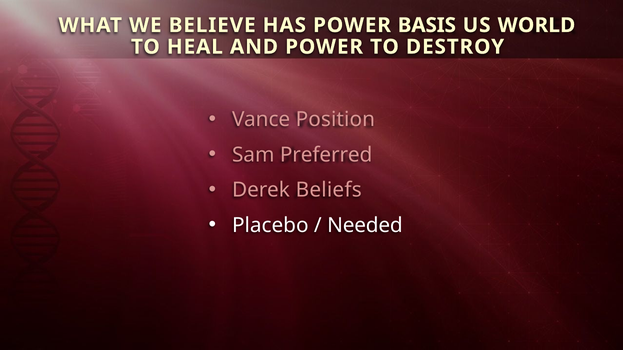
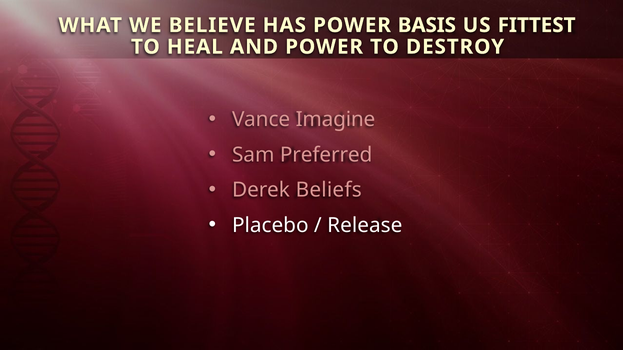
WORLD: WORLD -> FITTEST (537, 25)
Position: Position -> Imagine (335, 120)
Needed: Needed -> Release (365, 225)
